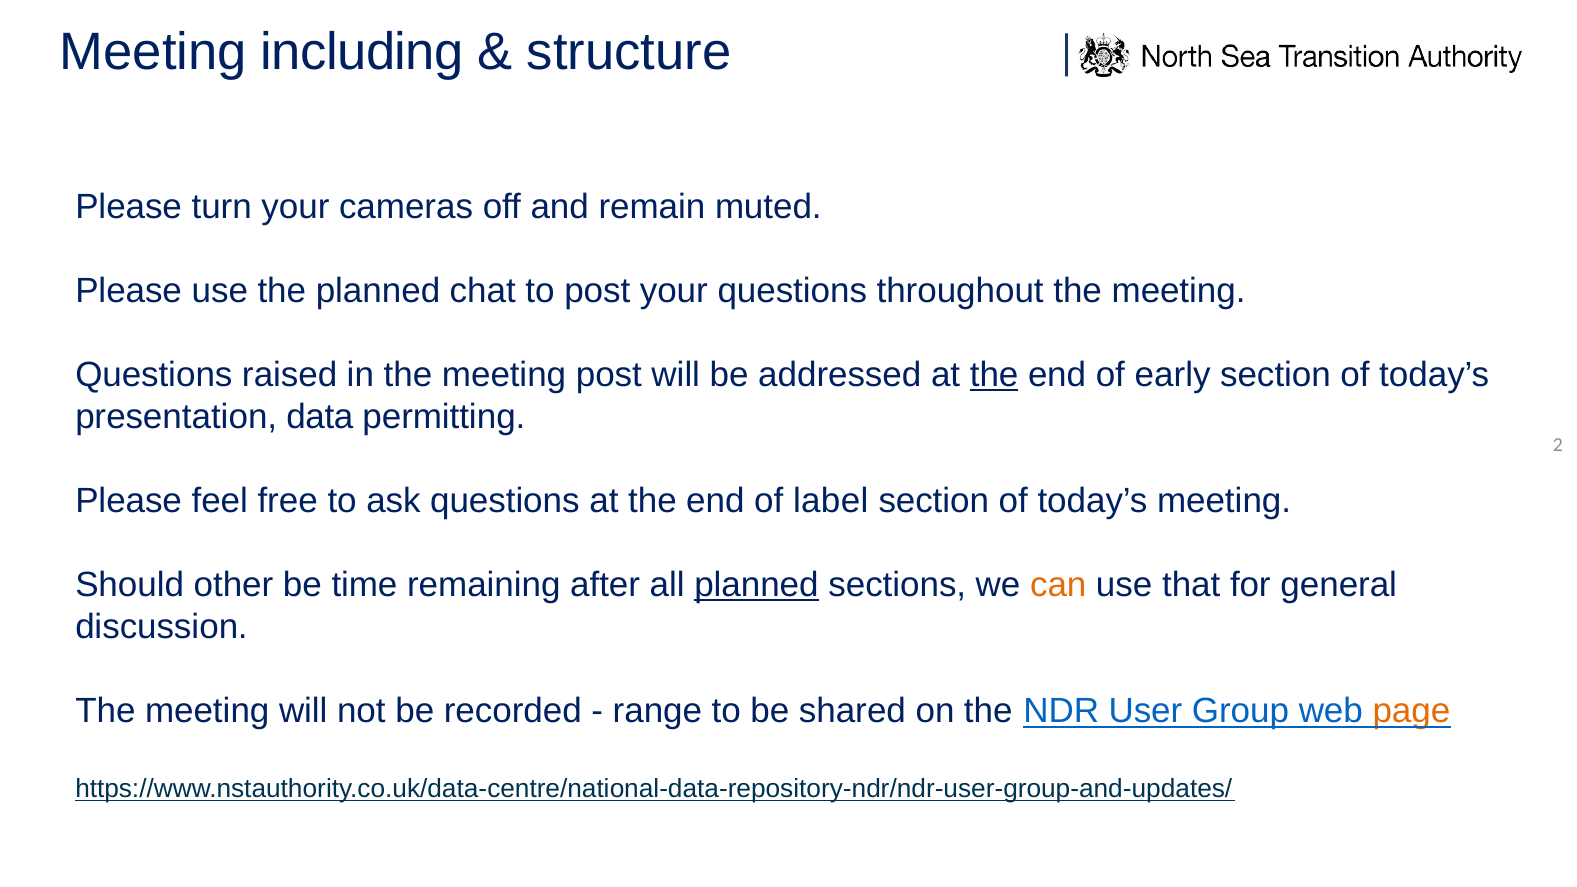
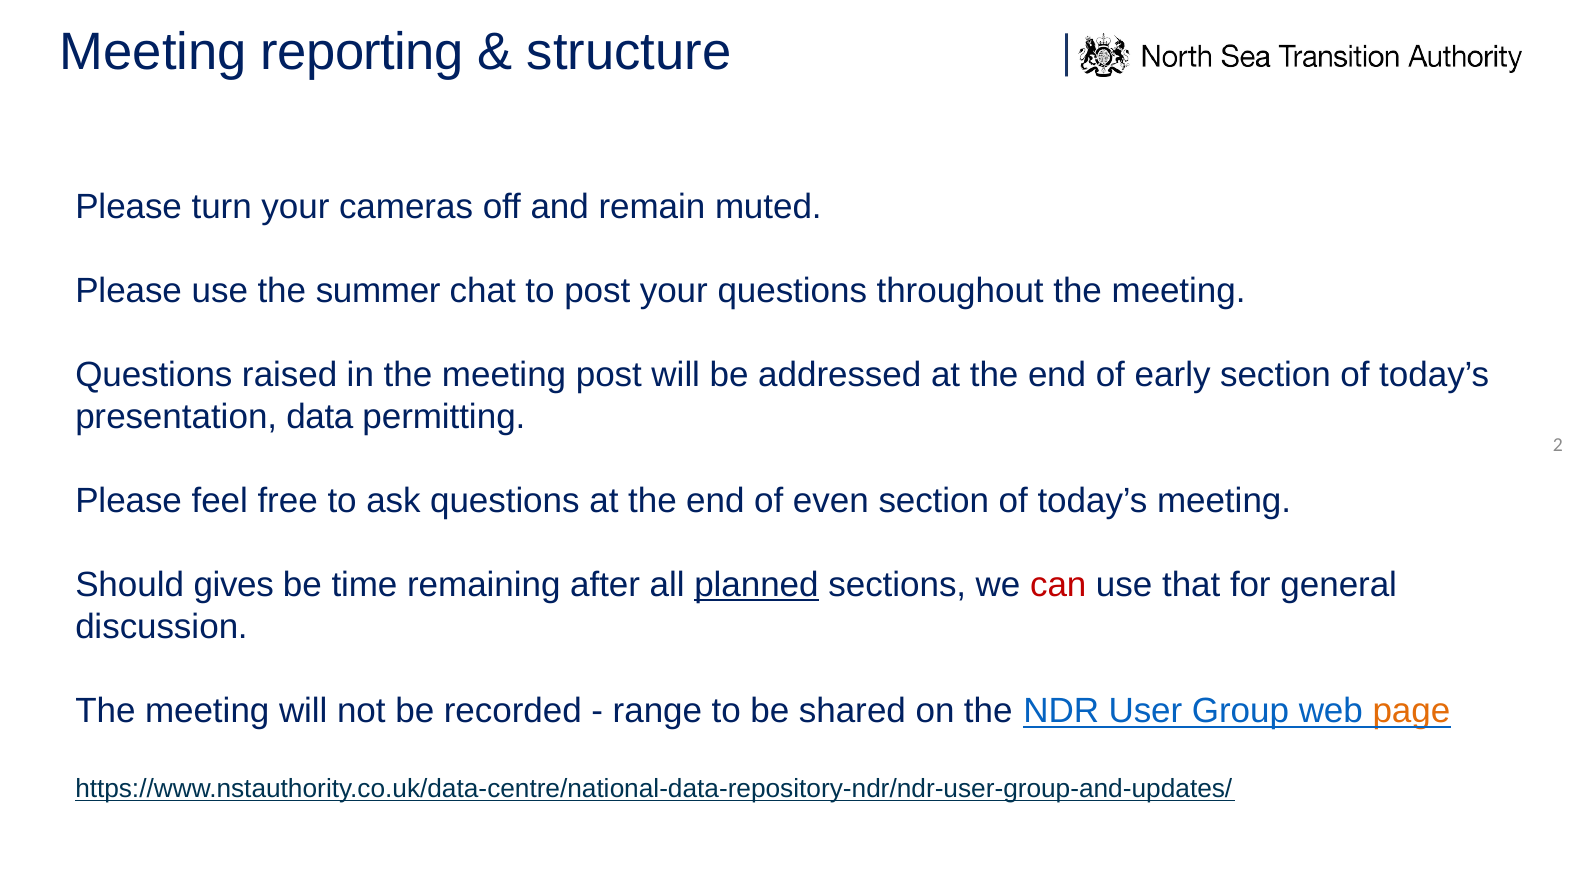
including: including -> reporting (362, 52)
the planned: planned -> summer (378, 291)
the underline: present -> none (994, 375)
label: label -> even (831, 501)
other: other -> gives (234, 585)
can colour: orange -> red (1058, 585)
